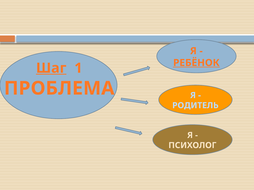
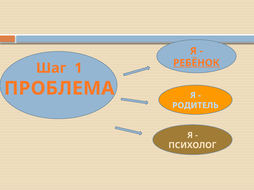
Шаг underline: present -> none (51, 68)
